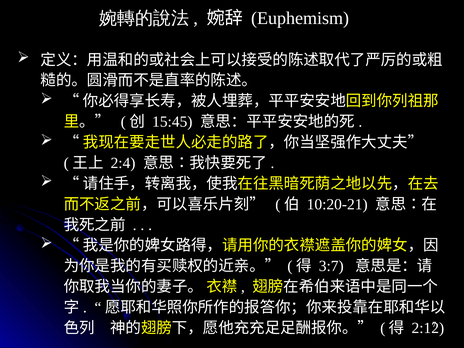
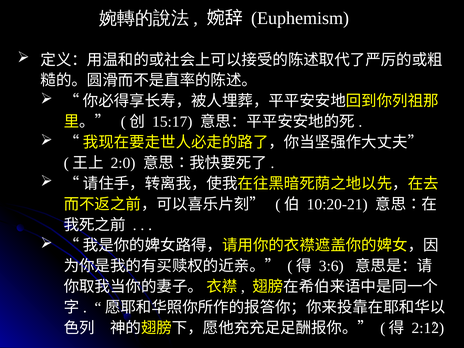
15:45: 15:45 -> 15:17 (172, 122)
2:4: 2:4 -> 2:0 (123, 163)
3:7: 3:7 -> 3:6 (331, 266)
